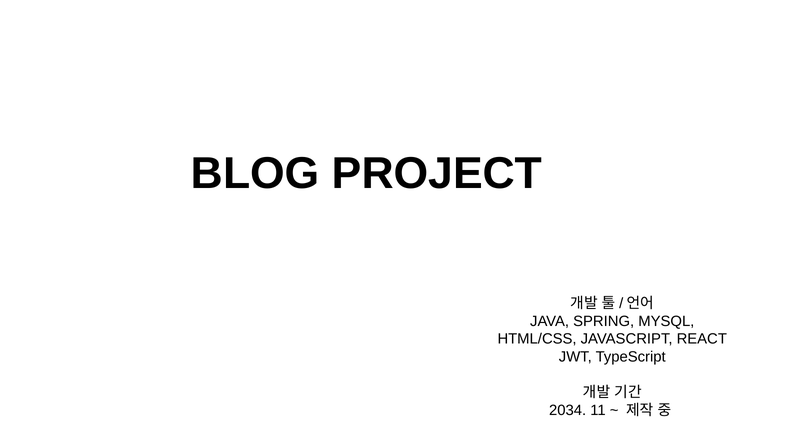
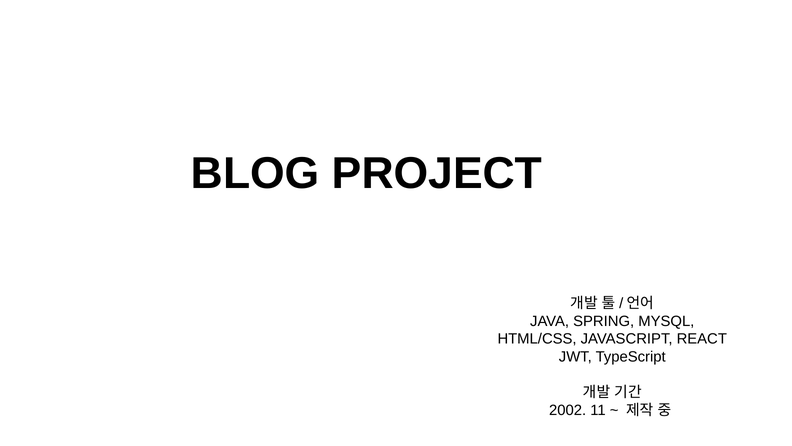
2034: 2034 -> 2002 (568, 410)
